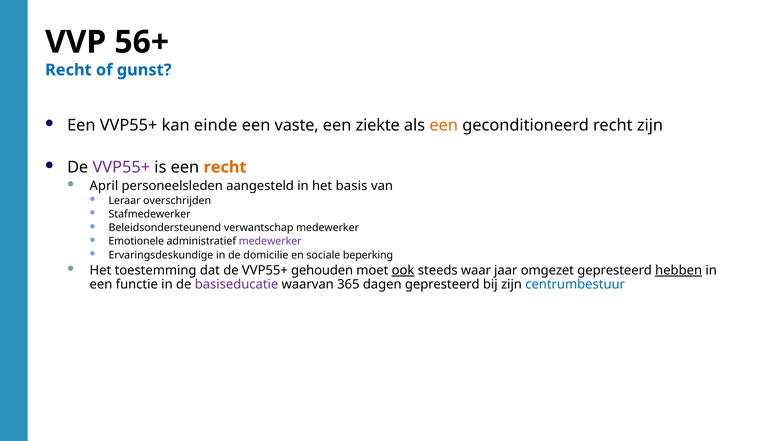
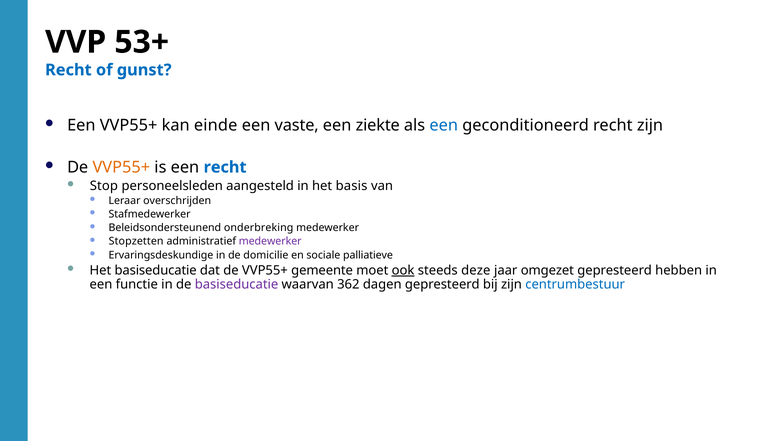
56+: 56+ -> 53+ (142, 42)
een colour: orange -> blue (444, 125)
VVP55+ colour: purple -> orange (121, 167)
recht colour: orange -> blue (225, 167)
April: April -> Stop (104, 186)
verwantschap: verwantschap -> onderbreking (259, 228)
Emotionele: Emotionele -> Stopzetten (136, 241)
beperking: beperking -> palliatieve (368, 255)
Het toestemming: toestemming -> basiseducatie (156, 270)
gehouden: gehouden -> gemeente (322, 270)
waar: waar -> deze (476, 270)
hebben underline: present -> none (679, 270)
365: 365 -> 362 (348, 285)
